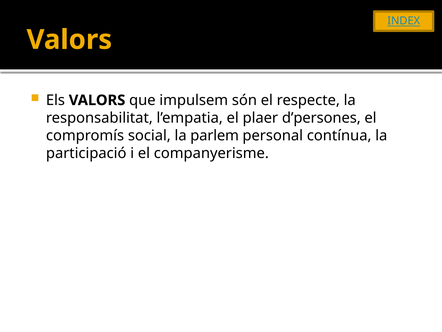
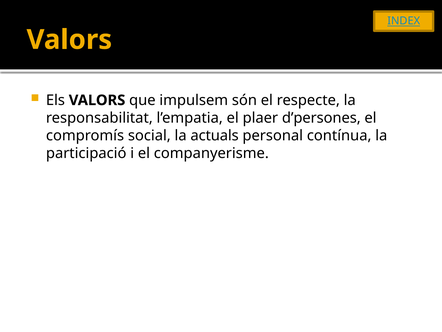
parlem: parlem -> actuals (215, 135)
